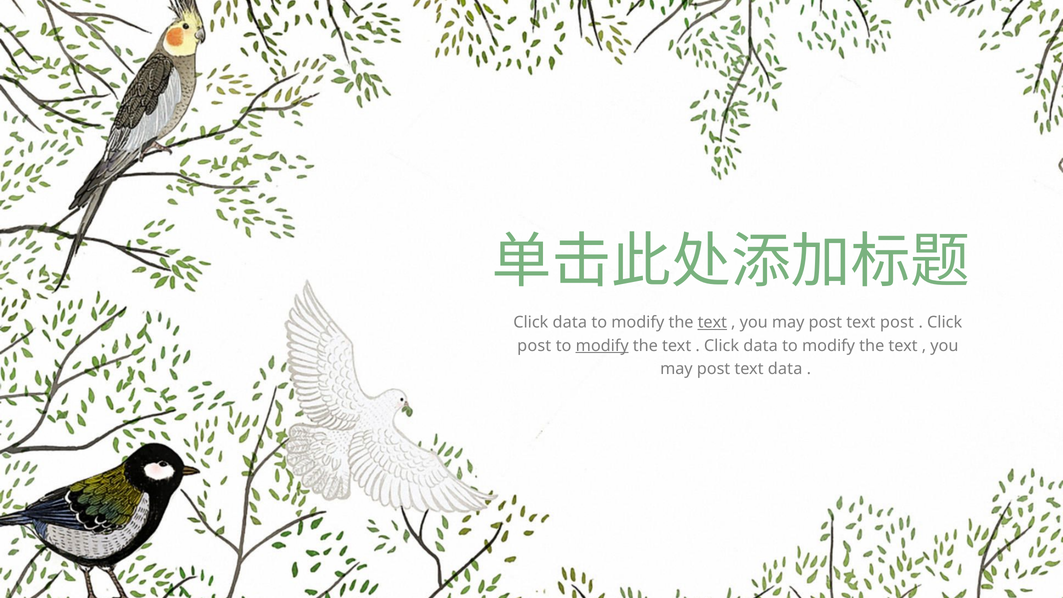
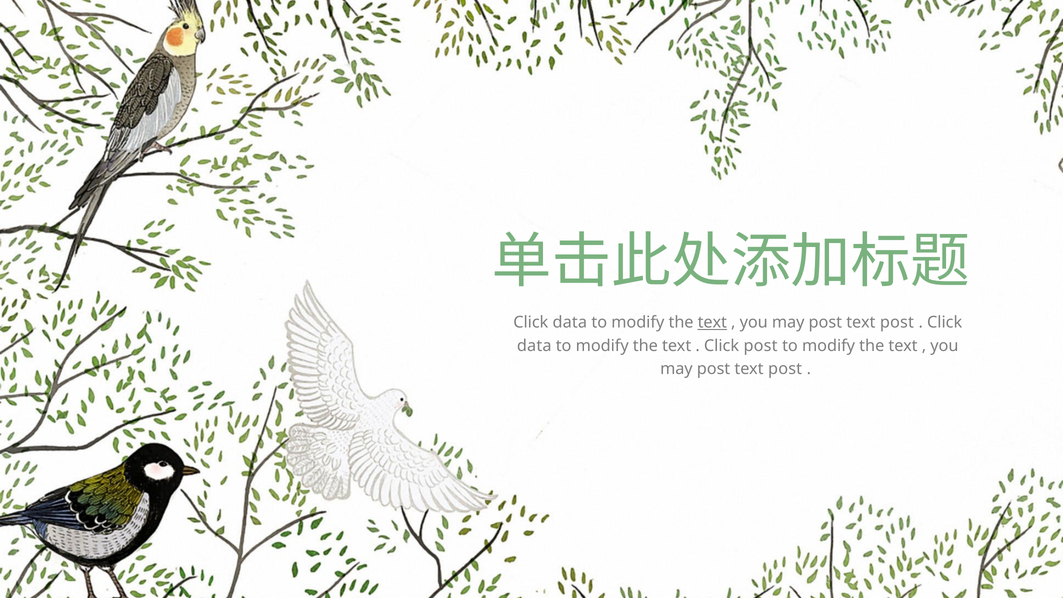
post: post -> data (534, 346)
modify underline: present -> none (602, 346)
data: data -> post (761, 346)
data: data -> post (785, 369)
